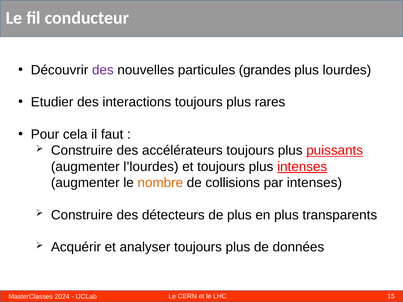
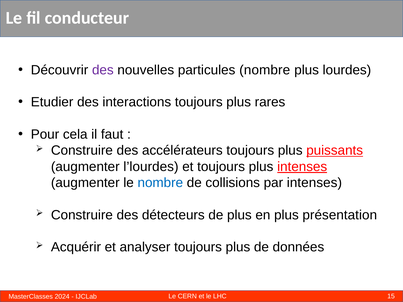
particules grandes: grandes -> nombre (265, 70)
nombre colour: orange -> blue (160, 183)
transparents: transparents -> présentation (340, 215)
